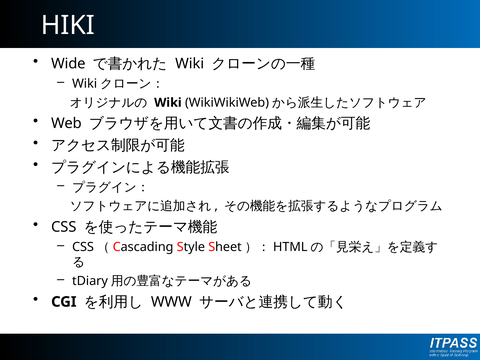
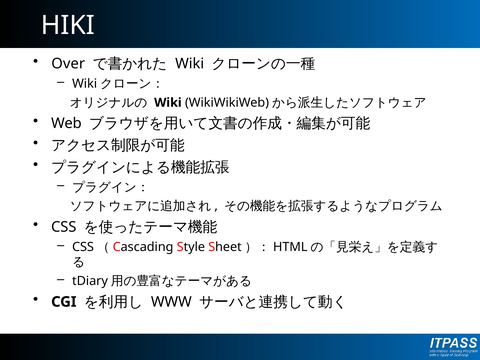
Wide: Wide -> Over (68, 64)
